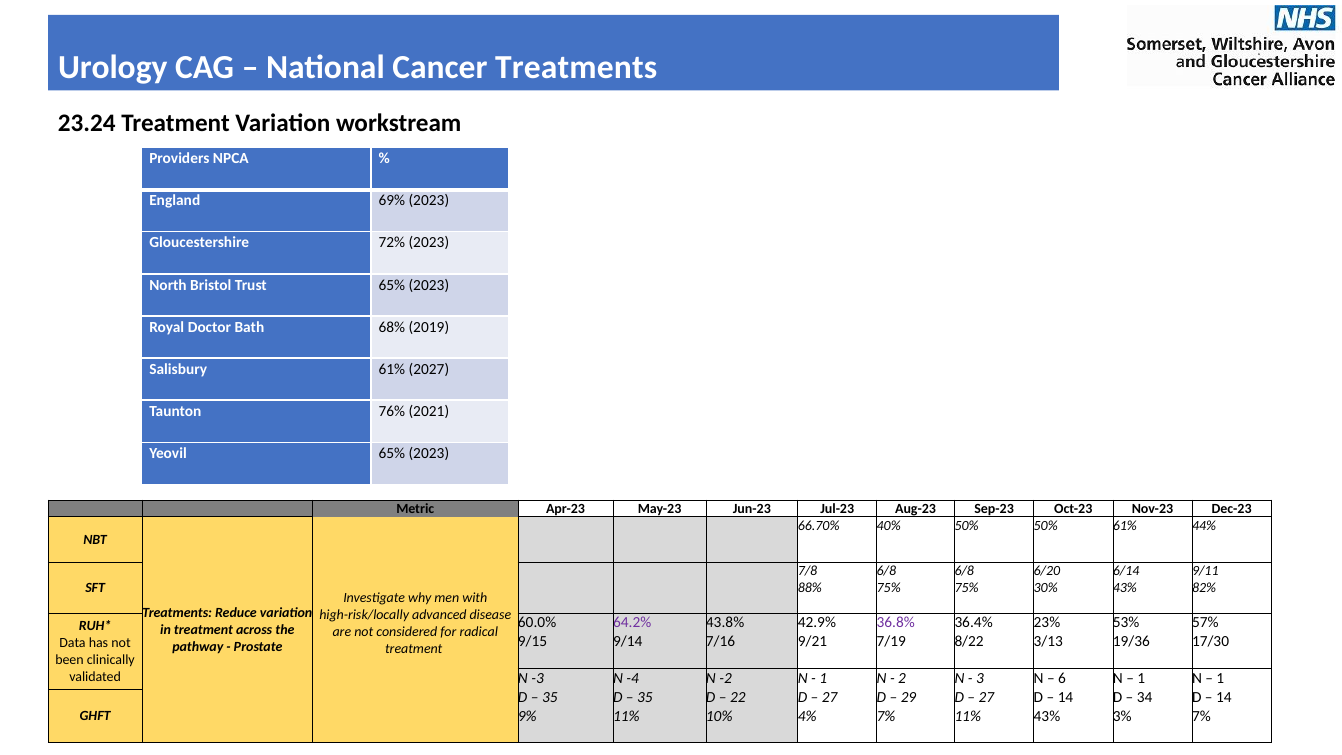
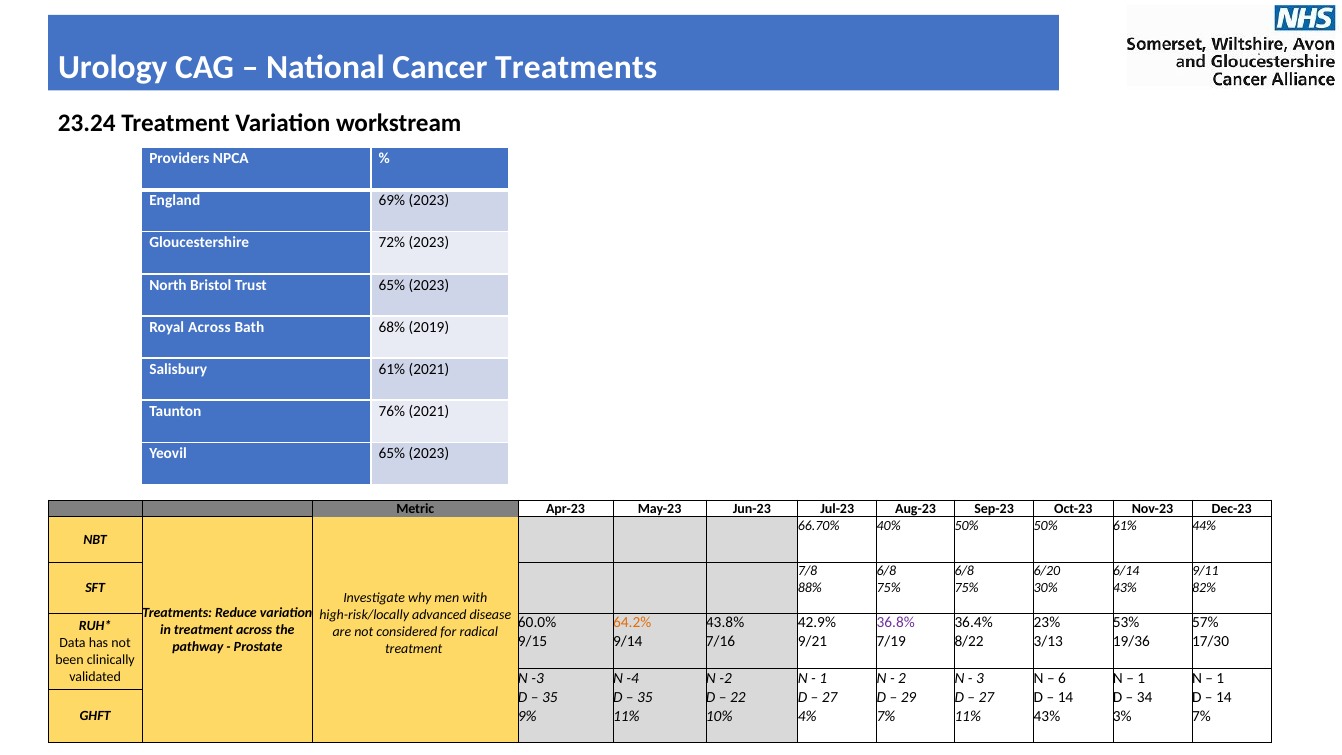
Royal Doctor: Doctor -> Across (209, 327)
61% 2027: 2027 -> 2021 (429, 369)
64.2% colour: purple -> orange (632, 623)
